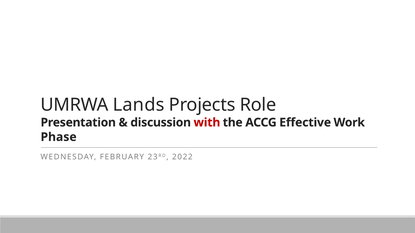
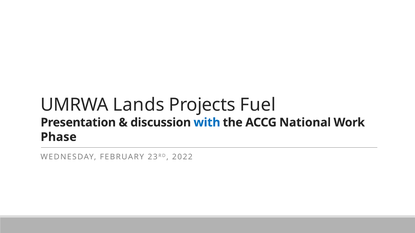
Role: Role -> Fuel (258, 105)
with colour: red -> blue (207, 123)
Effective: Effective -> National (305, 123)
